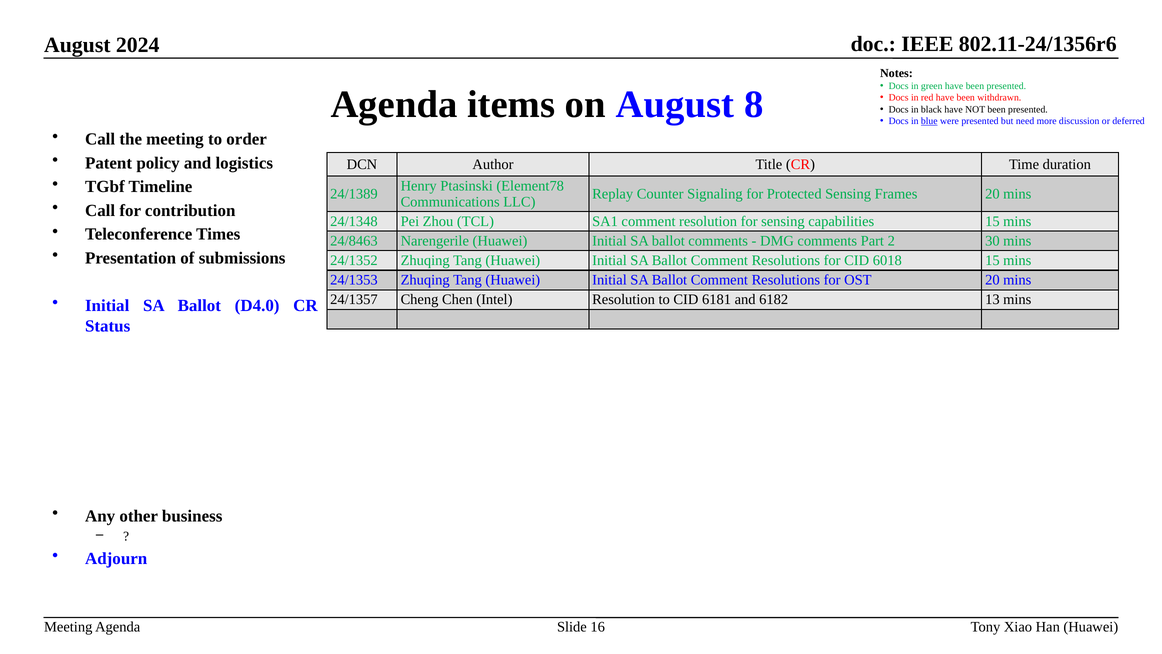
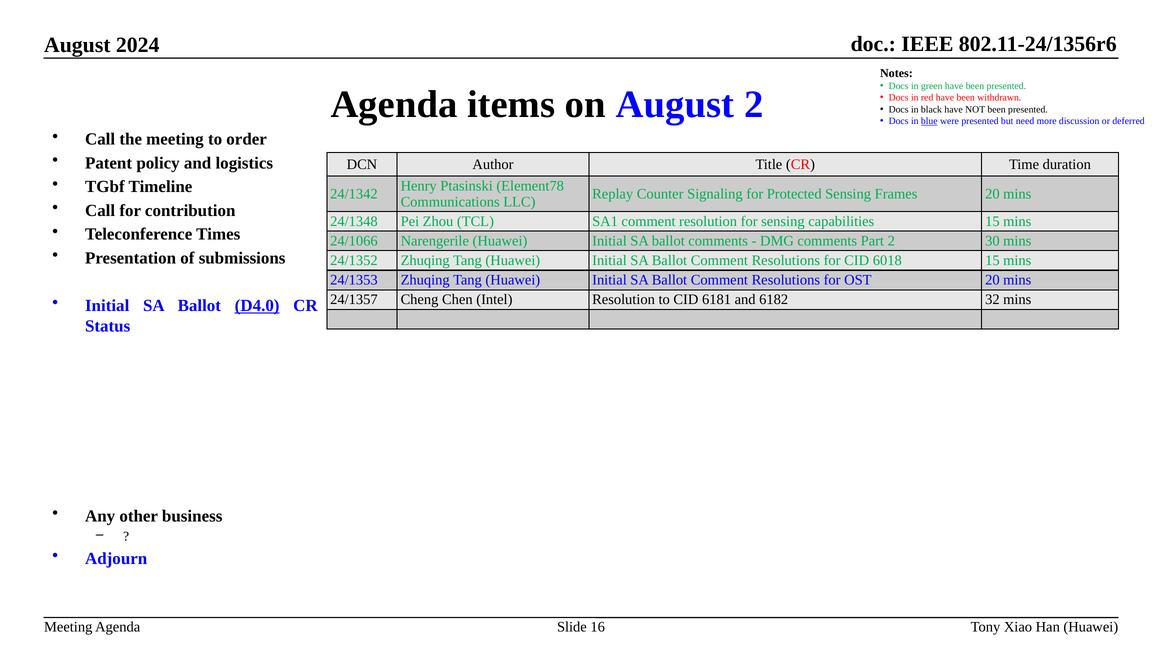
August 8: 8 -> 2 (754, 104)
24/1389: 24/1389 -> 24/1342 (354, 194)
24/8463: 24/8463 -> 24/1066 (354, 241)
13: 13 -> 32 (992, 299)
D4.0 underline: none -> present (257, 305)
